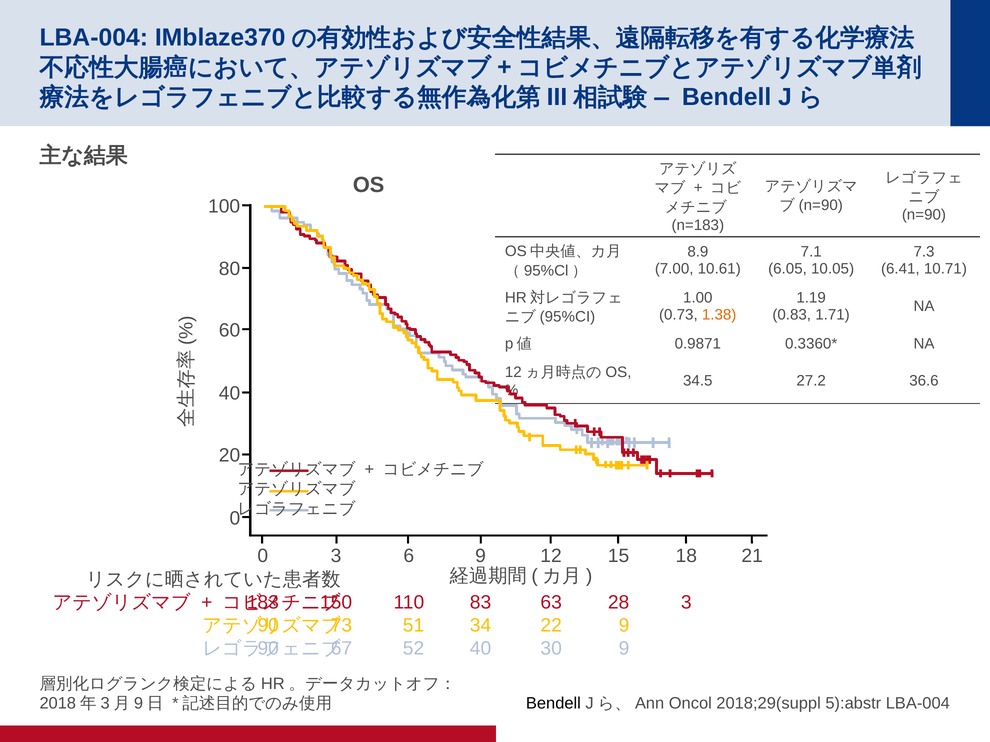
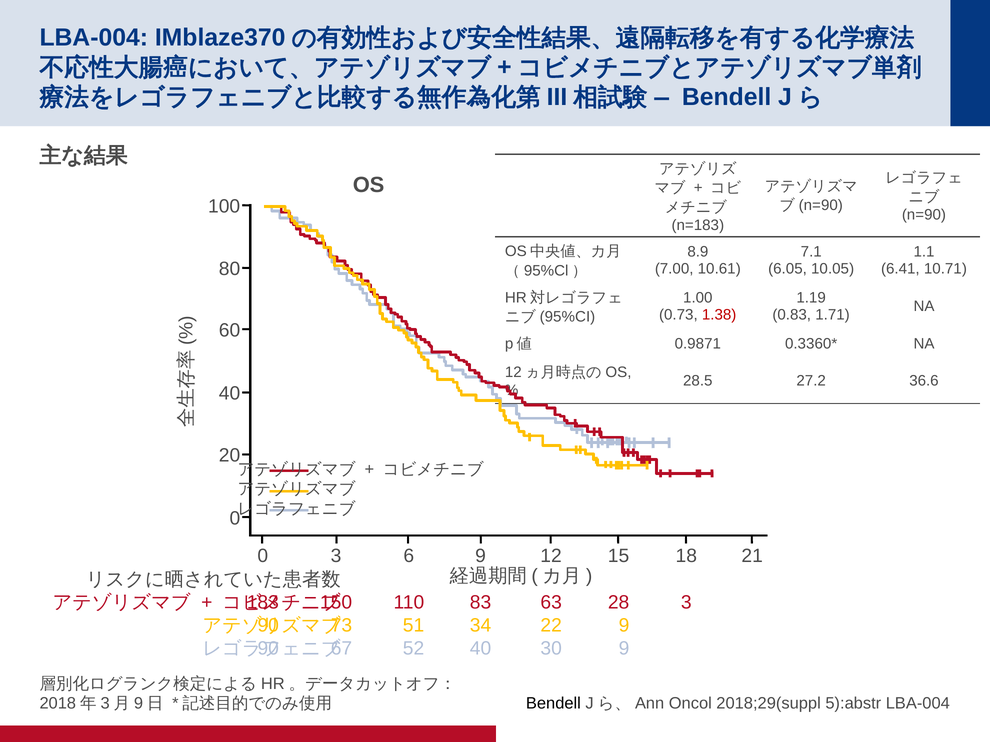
7.3: 7.3 -> 1.1 (924, 252)
1.38 colour: orange -> red (719, 315)
34.5: 34.5 -> 28.5 (698, 381)
